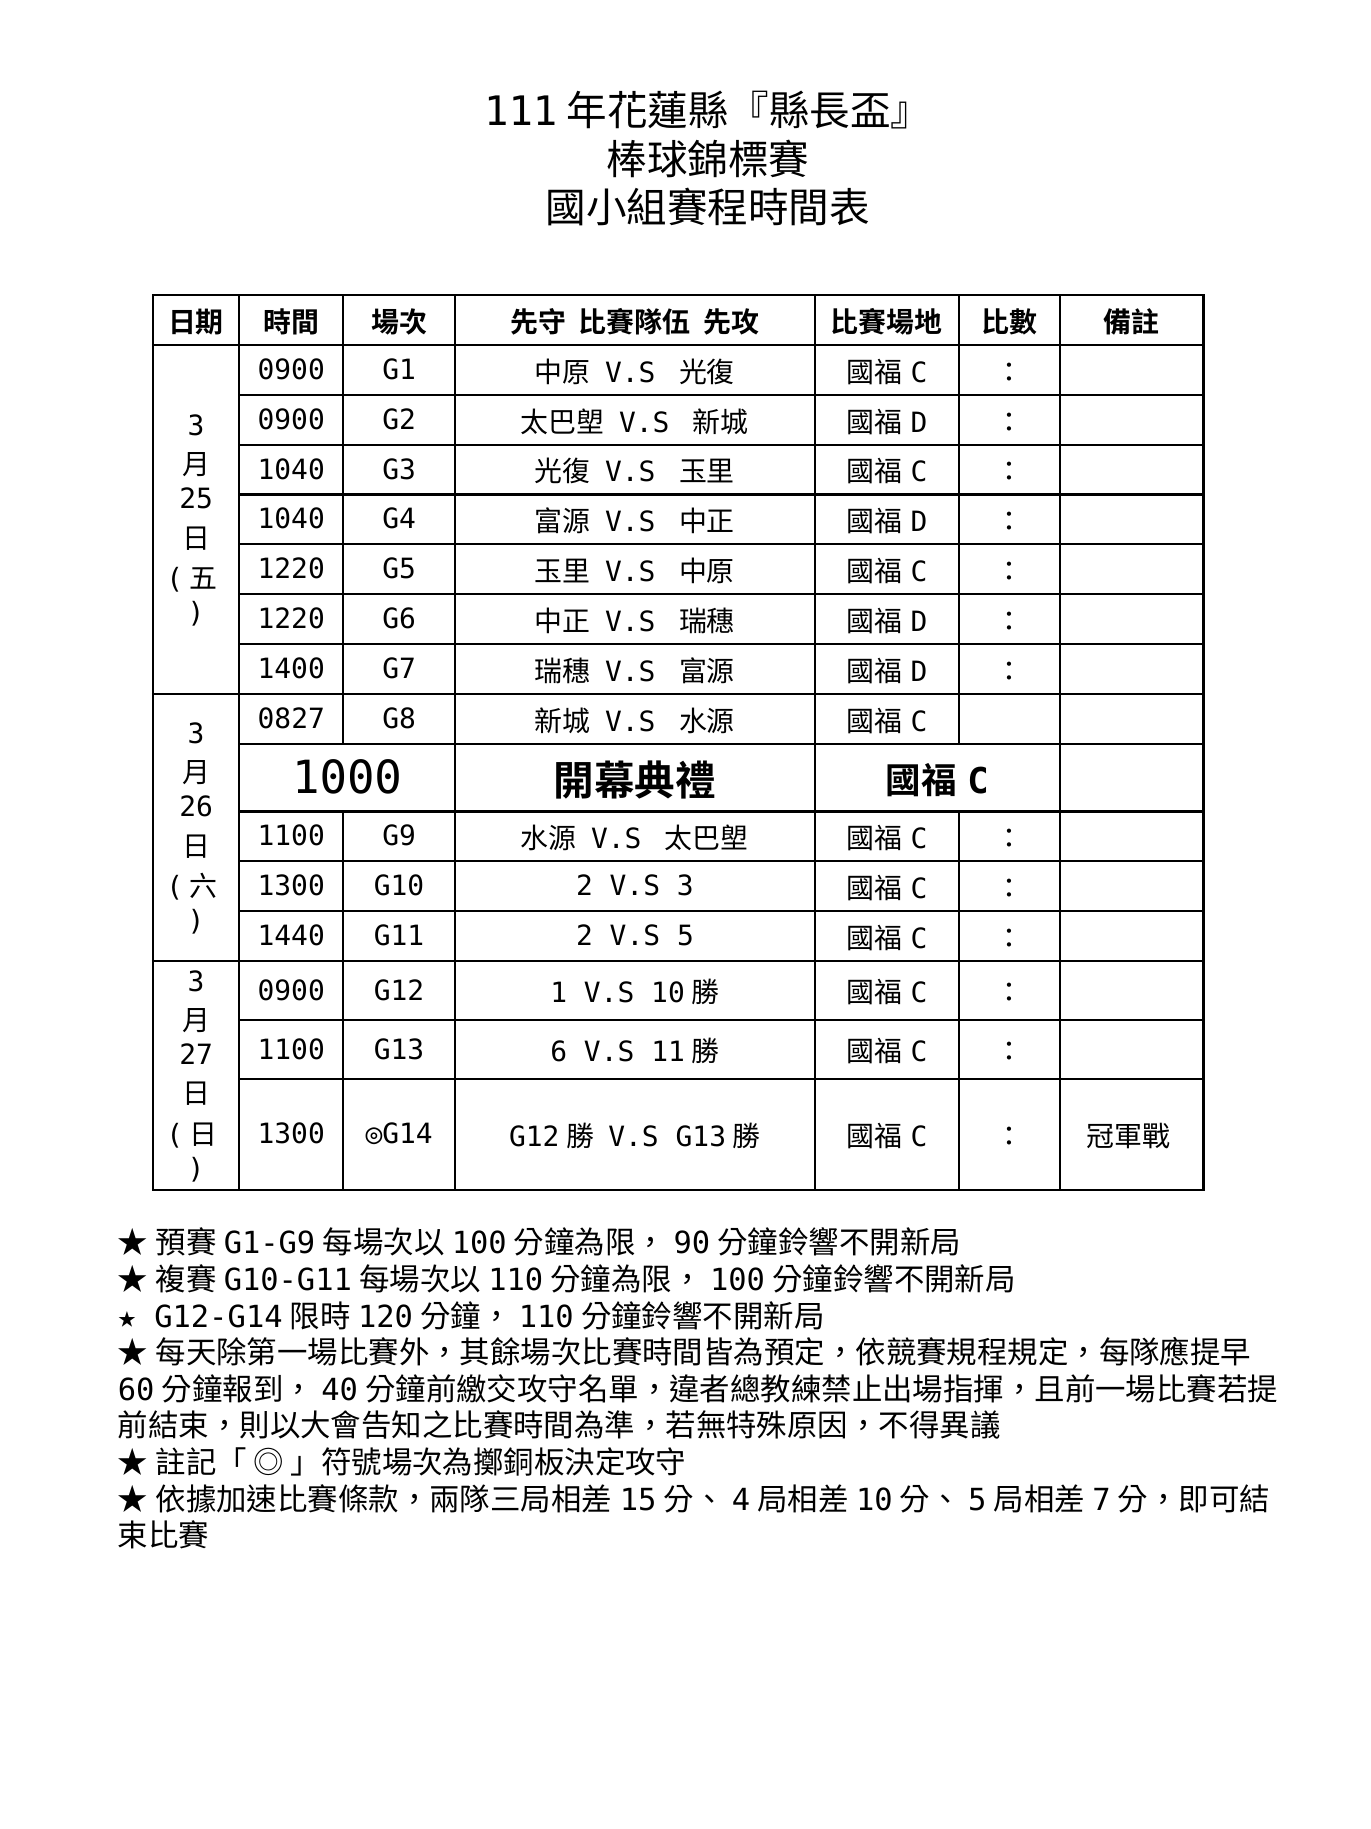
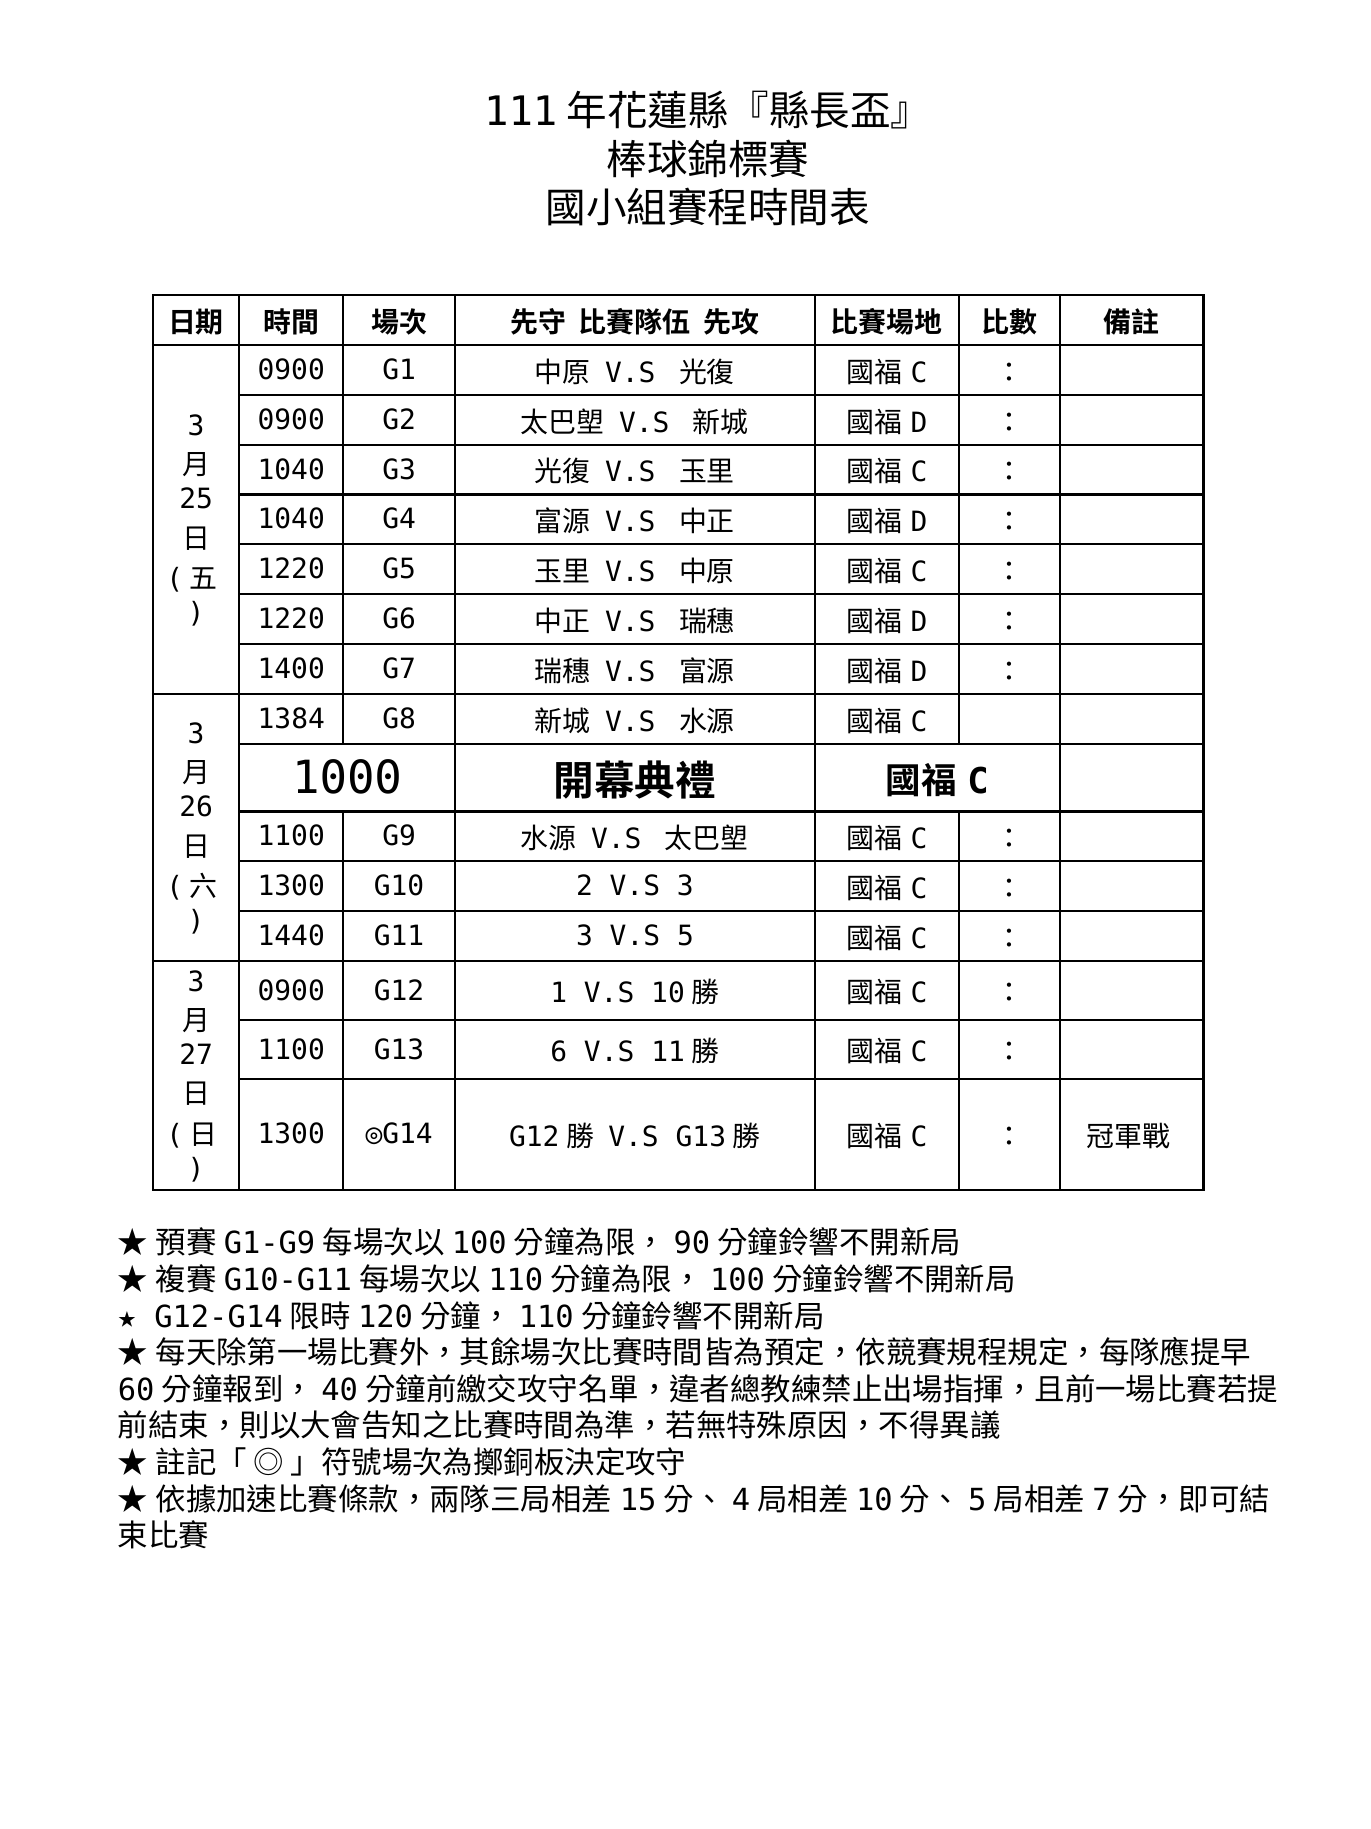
0827: 0827 -> 1384 (291, 719)
G11 2: 2 -> 3 (584, 936)
